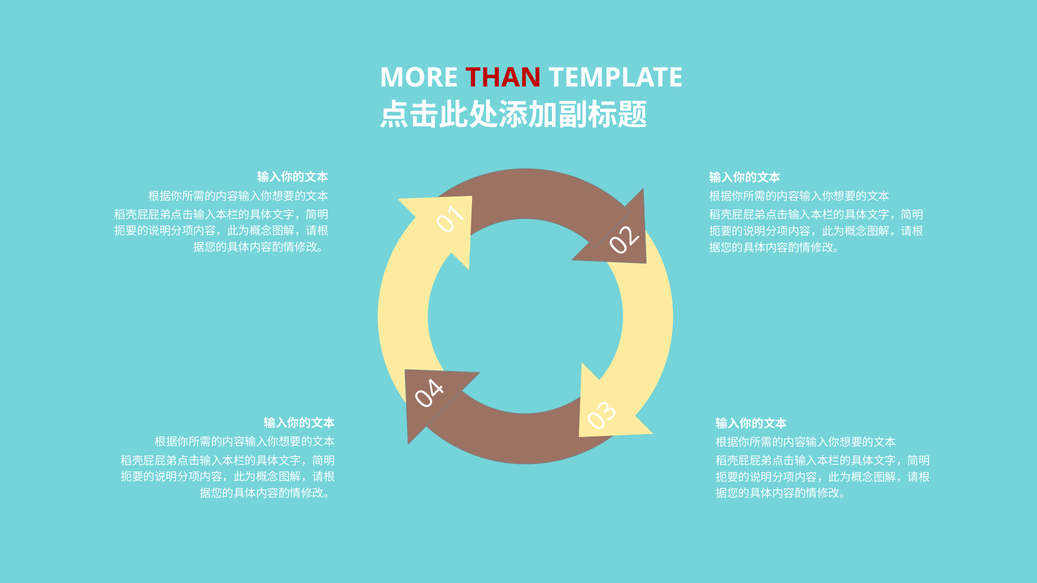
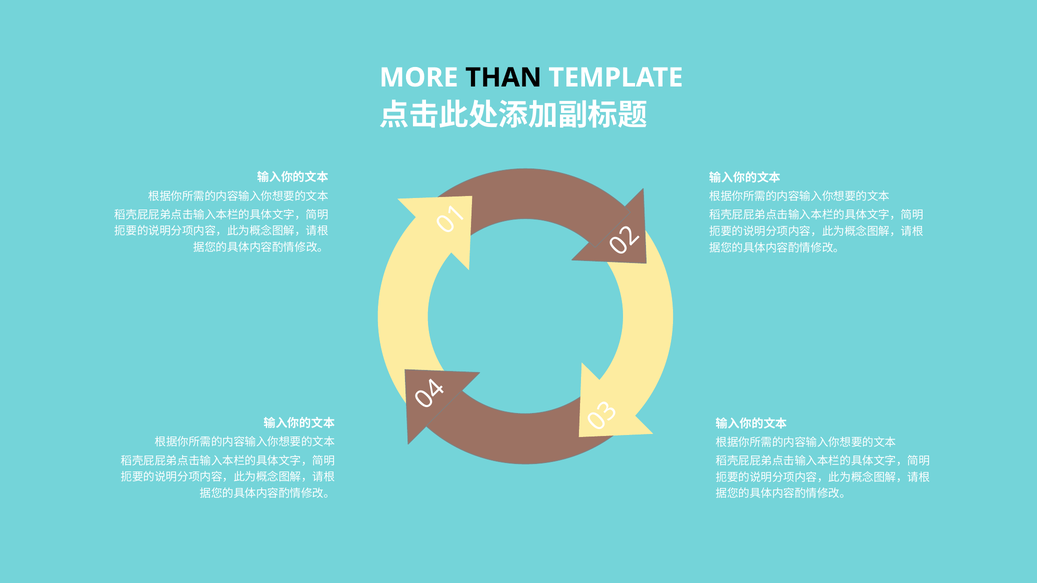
THAN colour: red -> black (503, 78)
